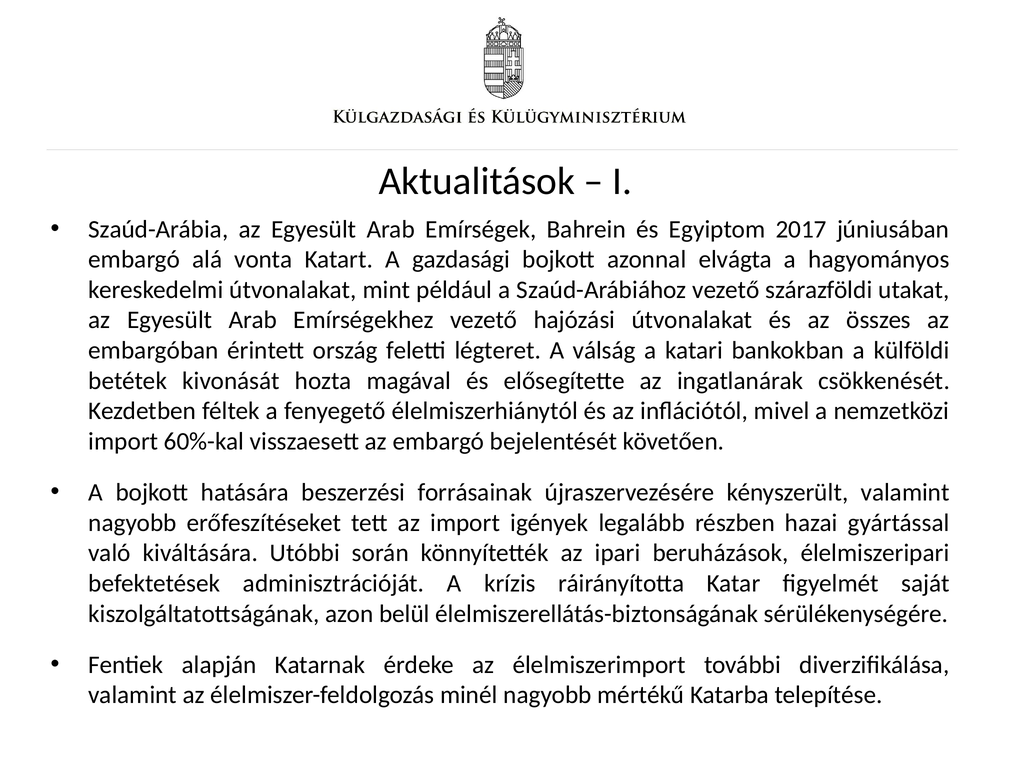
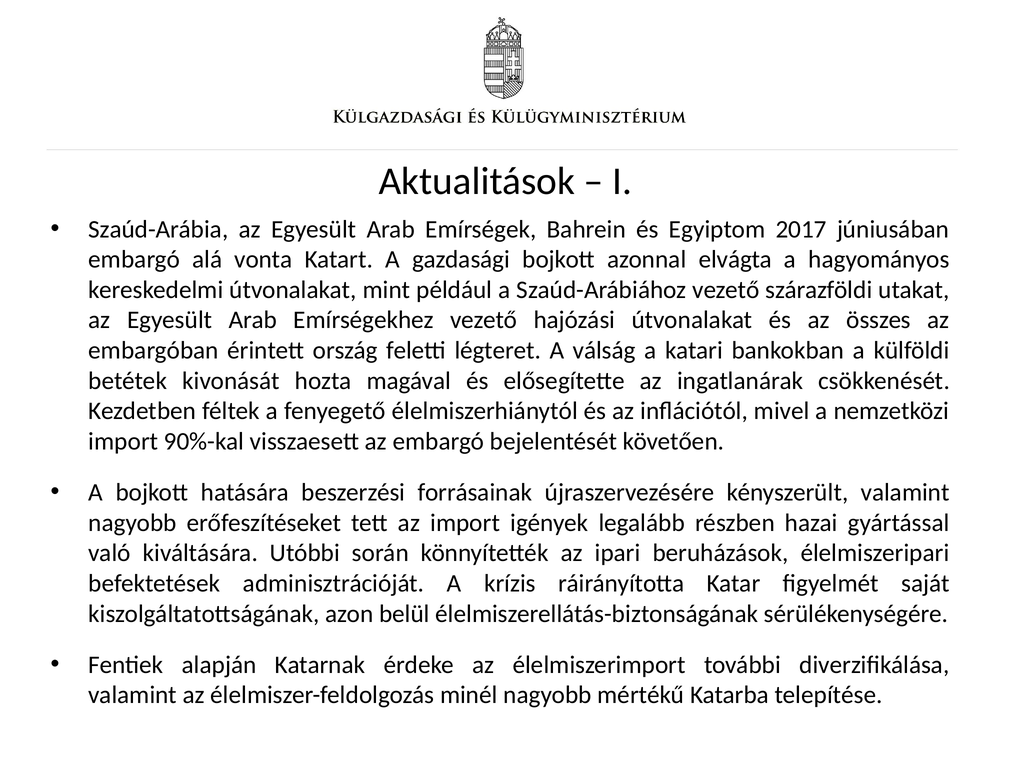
60%-kal: 60%-kal -> 90%-kal (204, 442)
